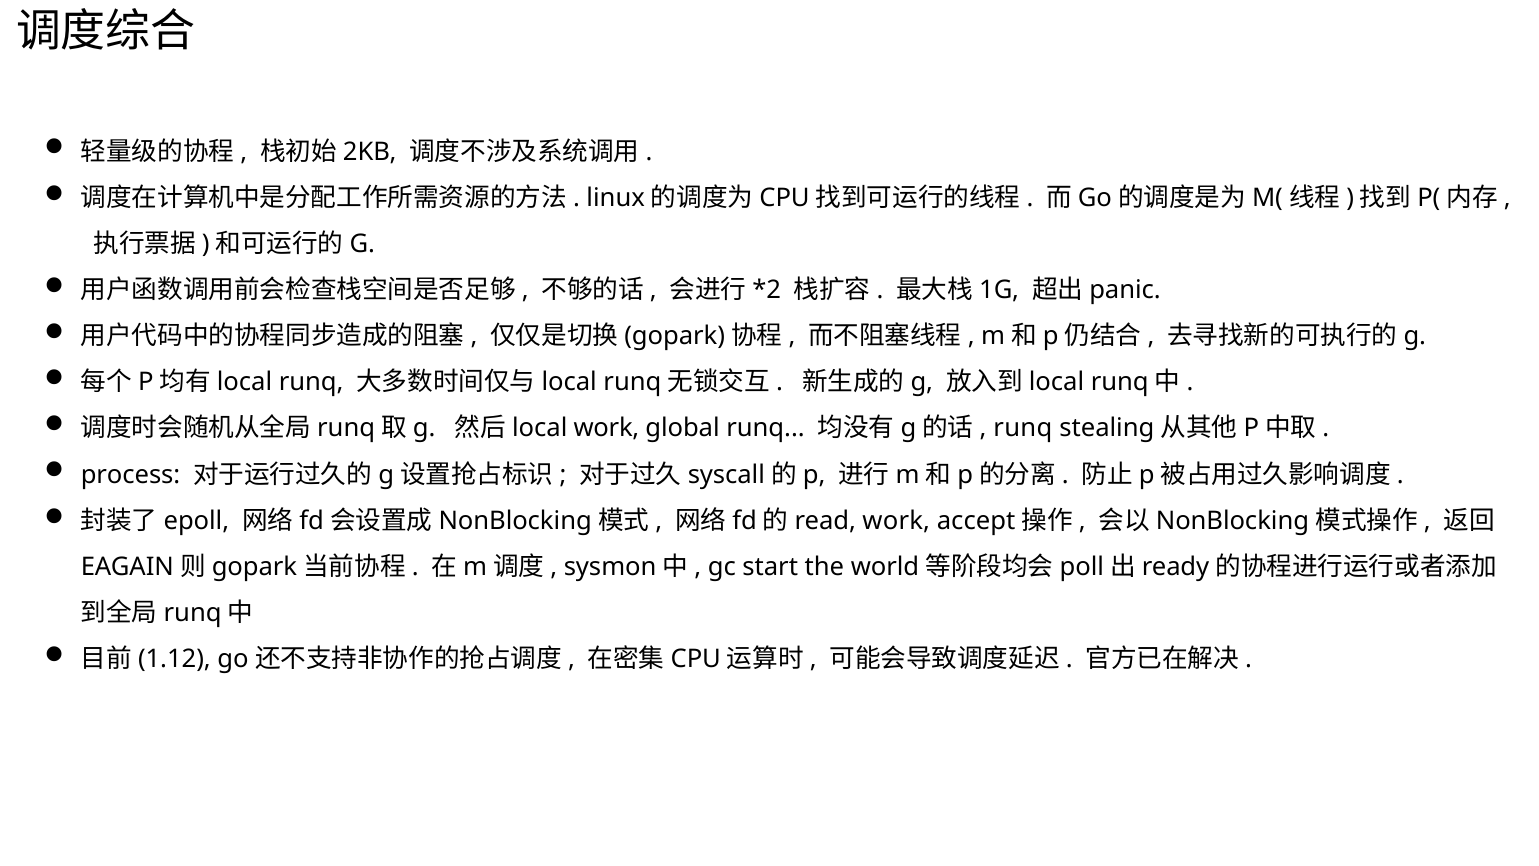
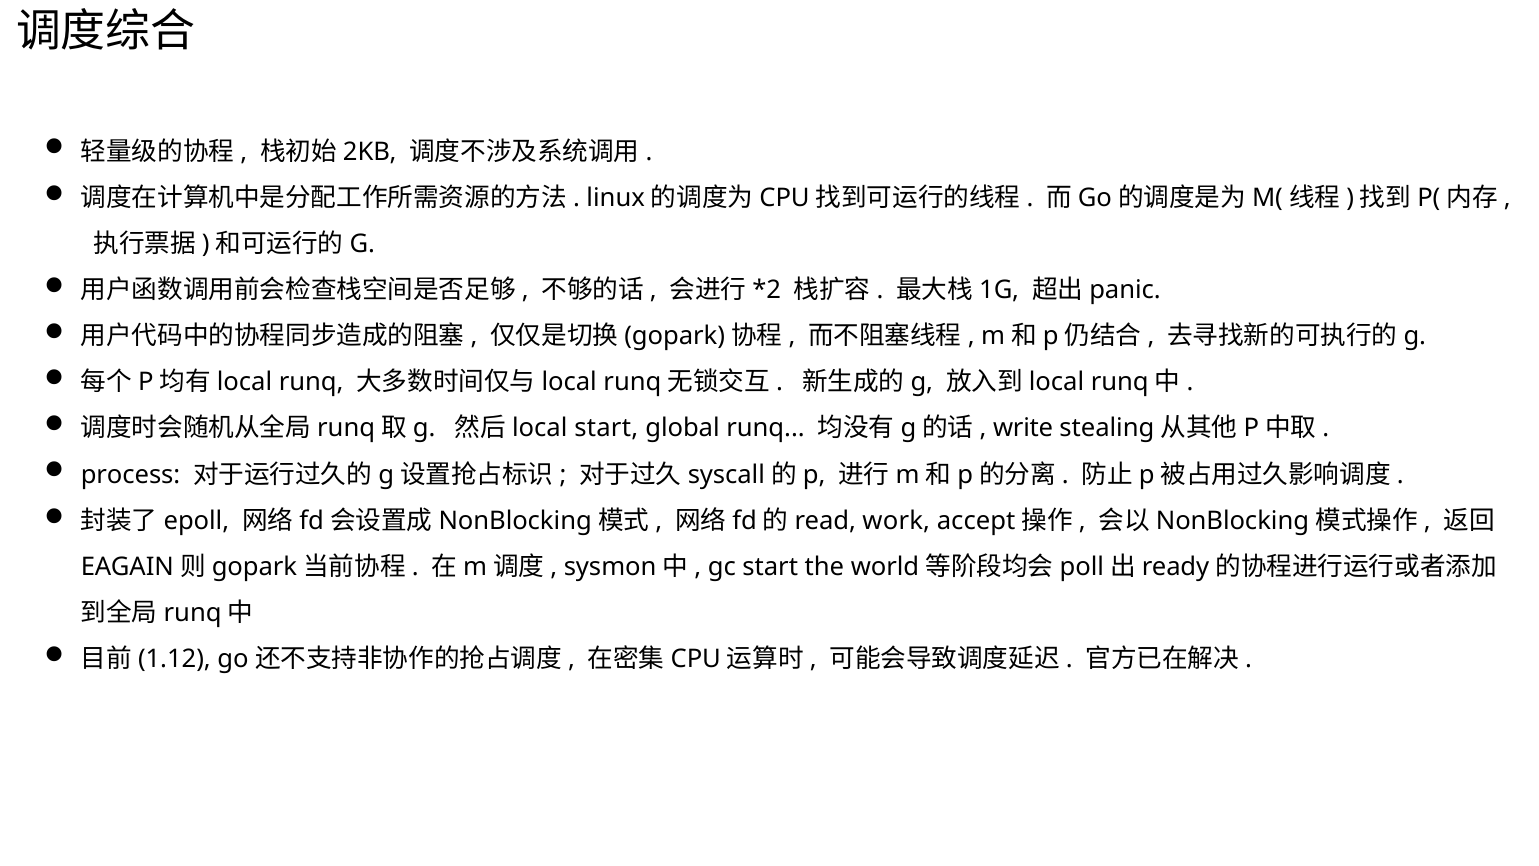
work: work -> start (606, 428)
runq: runq -> write (1023, 428)
